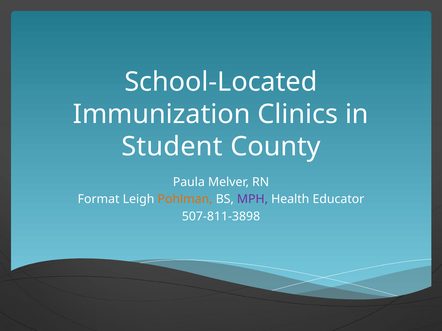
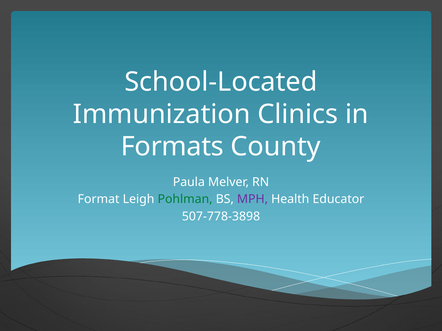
Student: Student -> Formats (172, 147)
Pohlman colour: orange -> green (185, 200)
507-811-3898: 507-811-3898 -> 507-778-3898 (221, 217)
